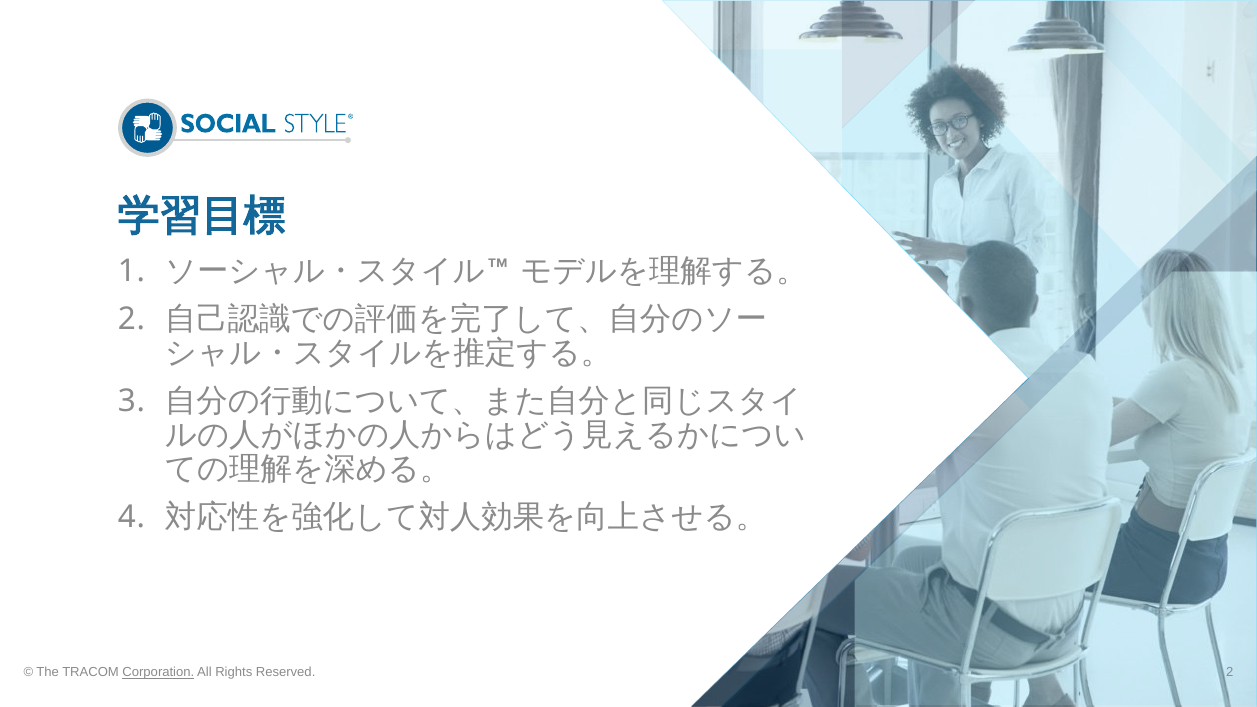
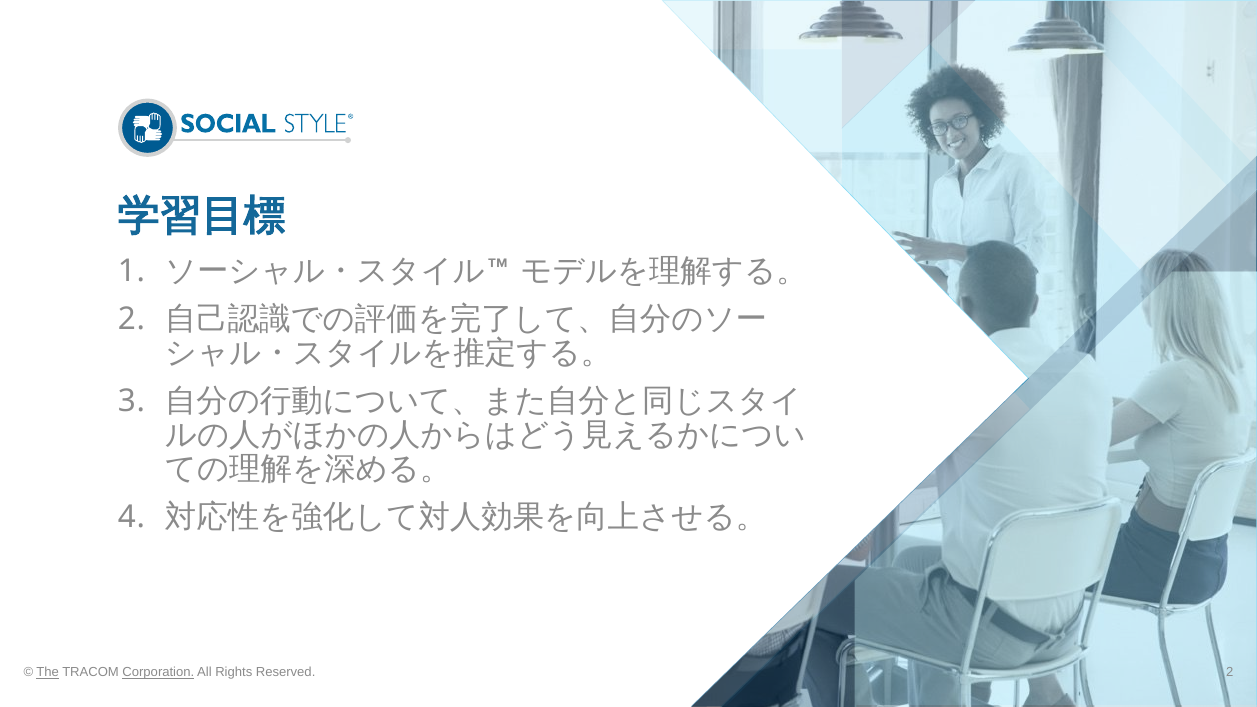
The underline: none -> present (48, 673)
